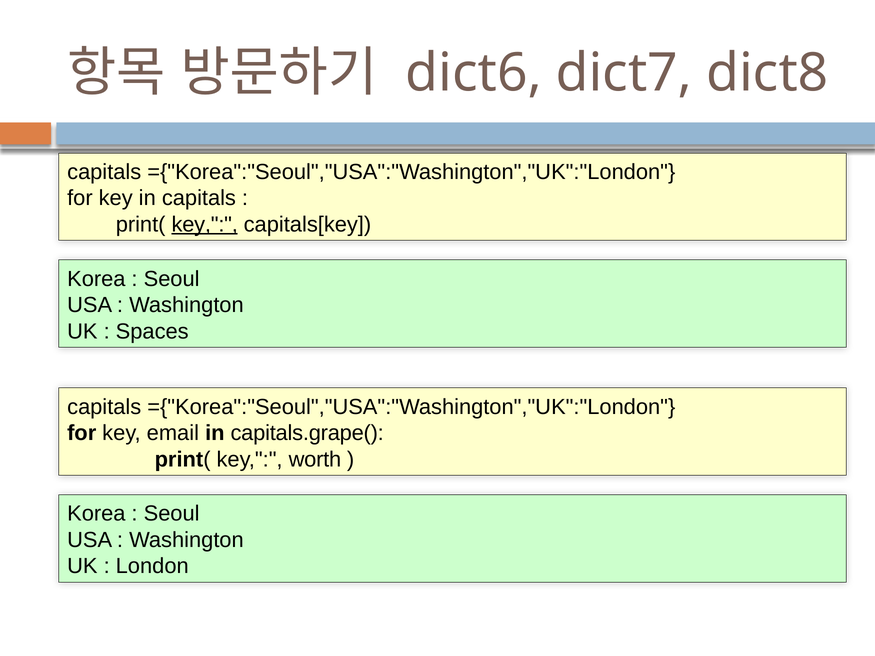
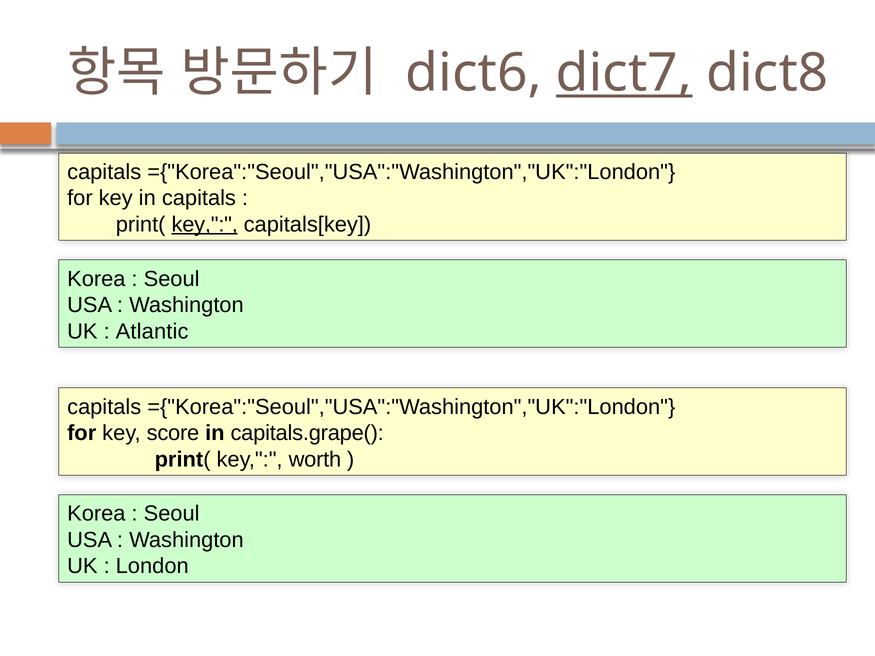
dict7 underline: none -> present (624, 73)
Spaces: Spaces -> Atlantic (152, 331)
email: email -> score (173, 433)
